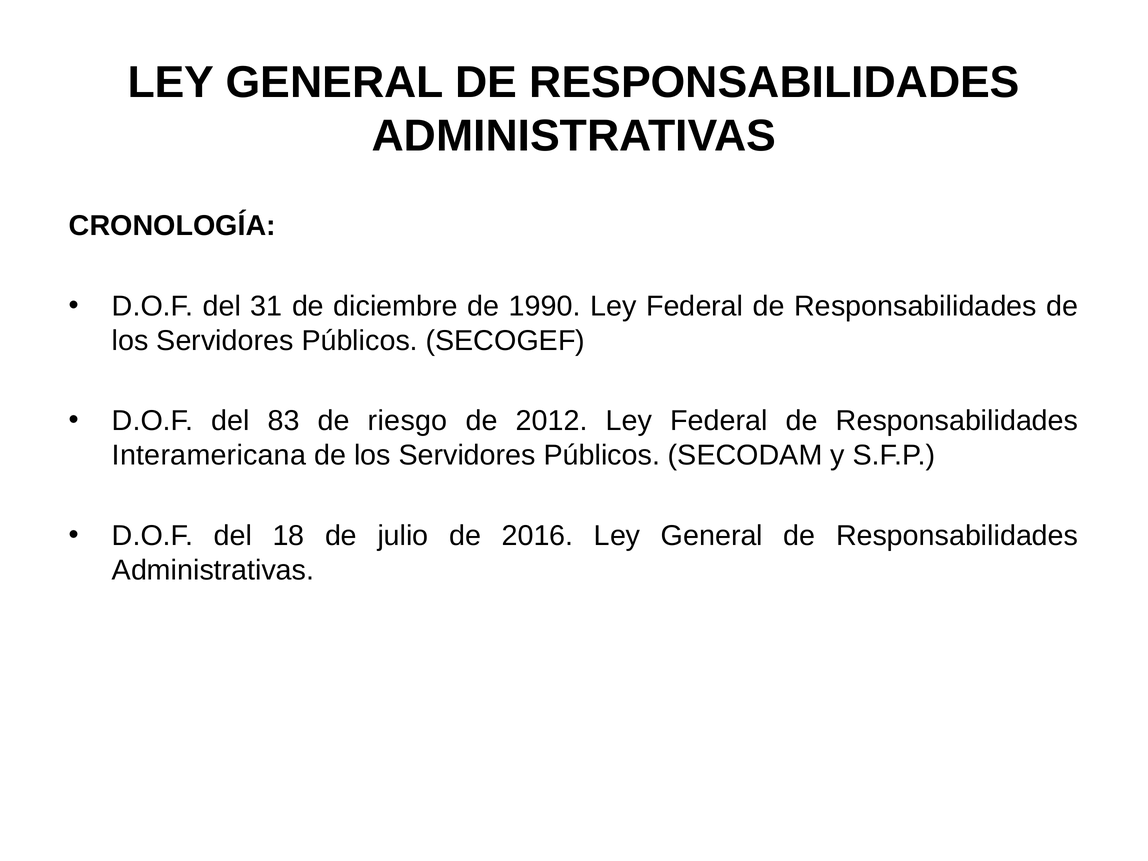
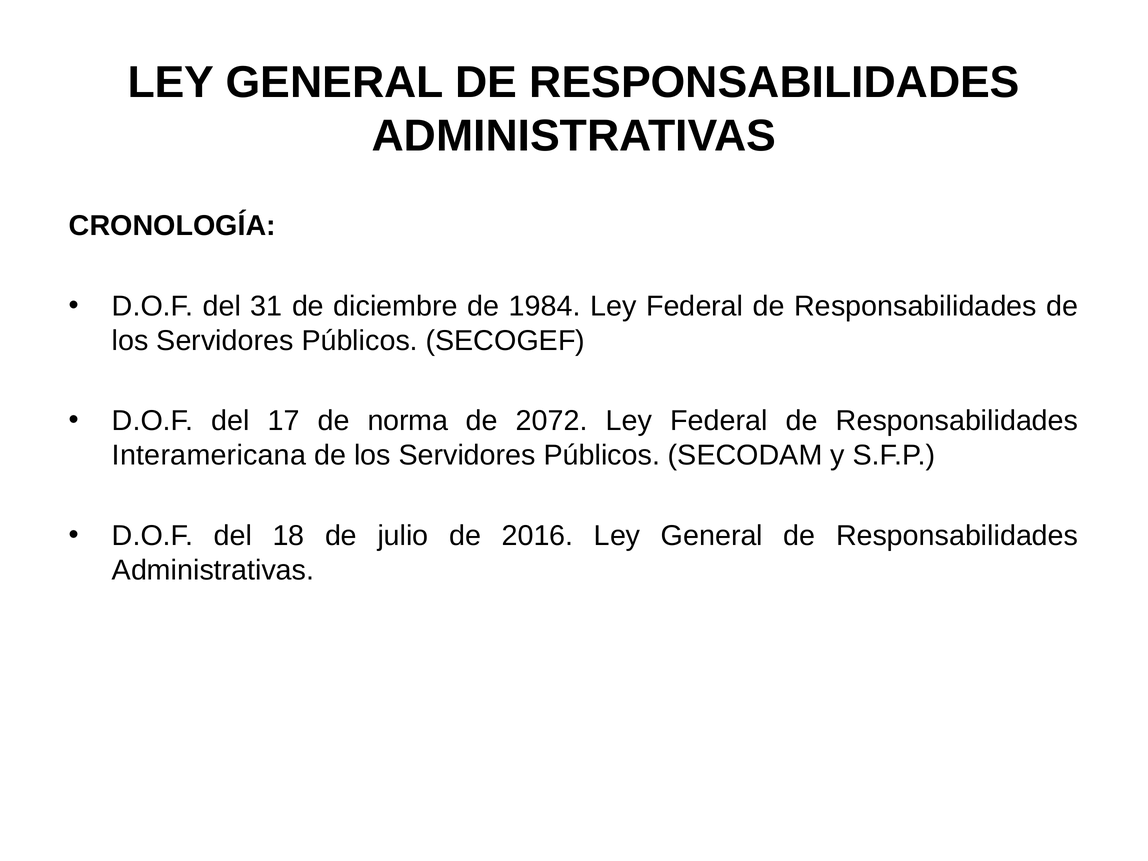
1990: 1990 -> 1984 (545, 306)
83: 83 -> 17 (284, 421)
riesgo: riesgo -> norma (408, 421)
2012: 2012 -> 2072 (552, 421)
